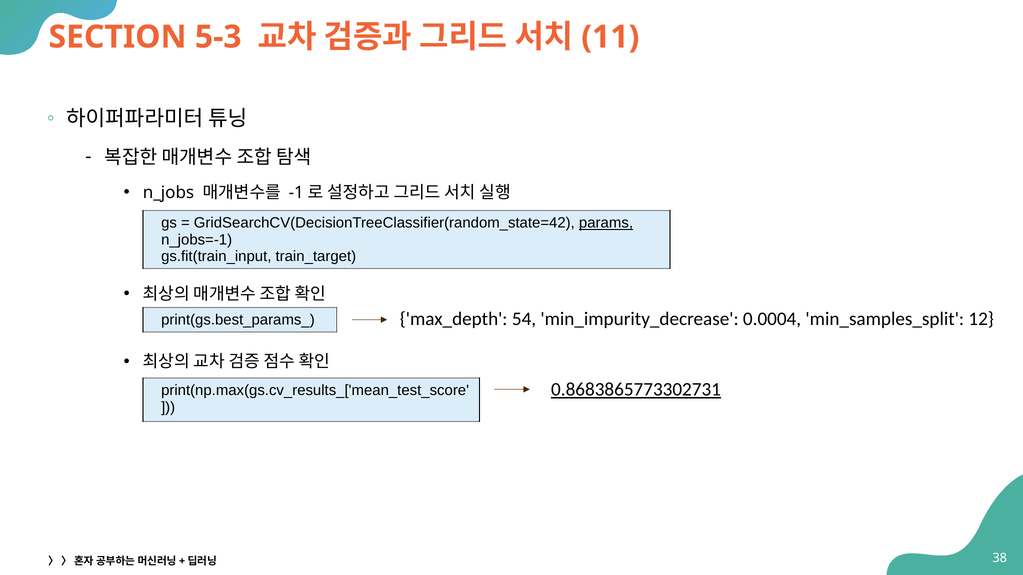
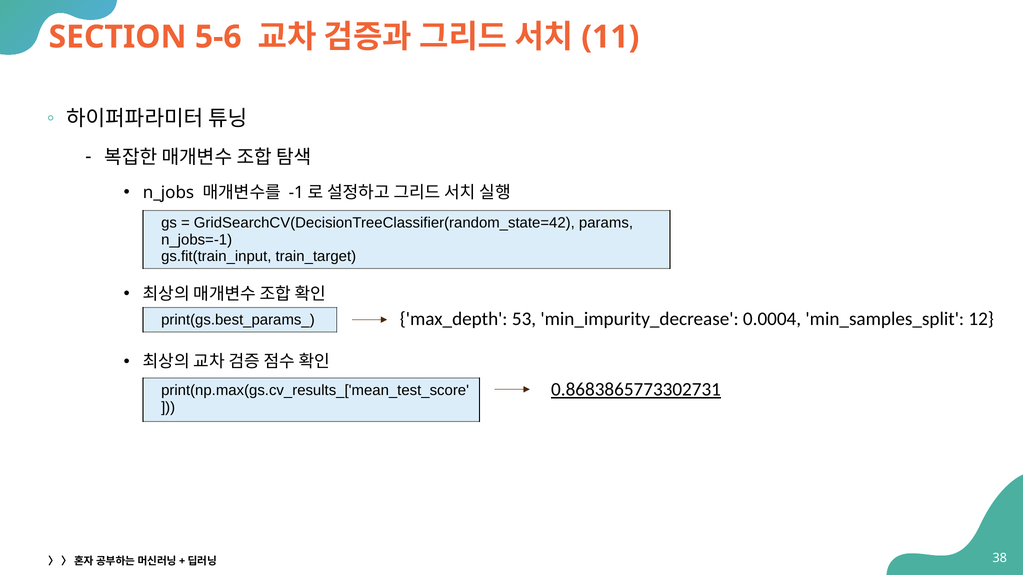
5-3: 5-3 -> 5-6 (218, 37)
params underline: present -> none (606, 223)
54: 54 -> 53 (524, 319)
